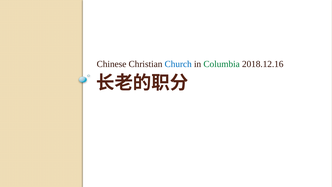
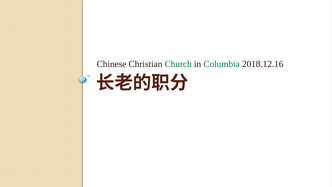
Church colour: blue -> green (178, 64)
